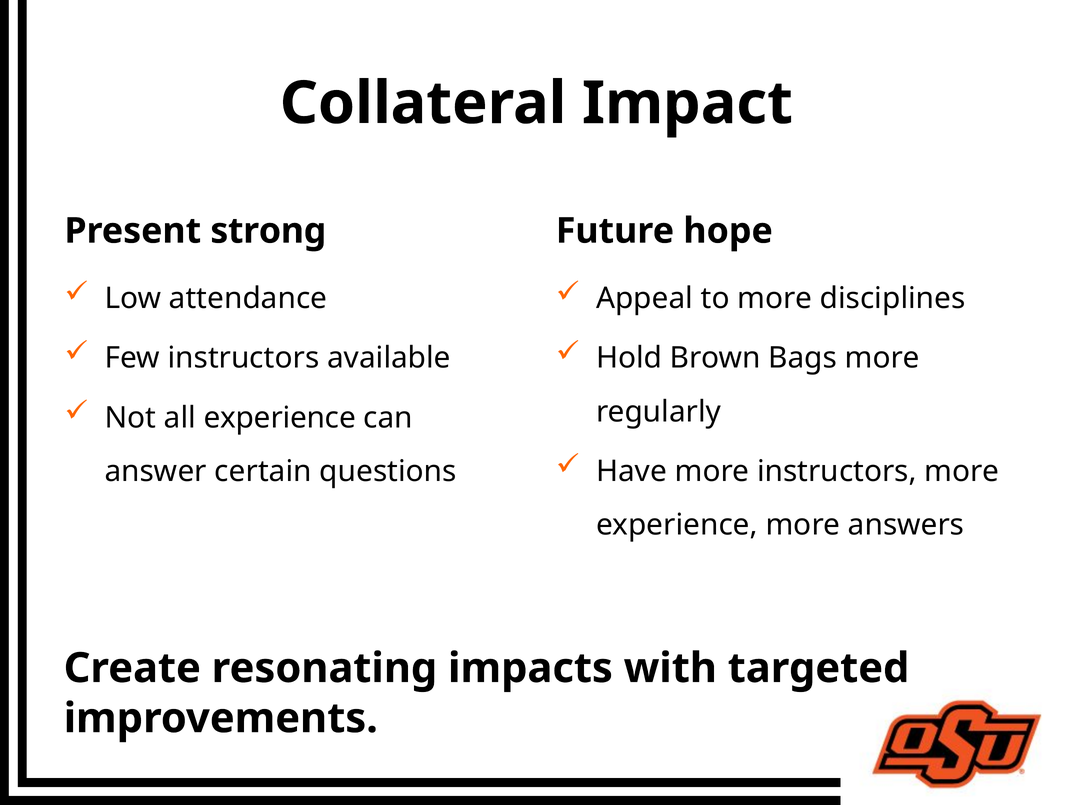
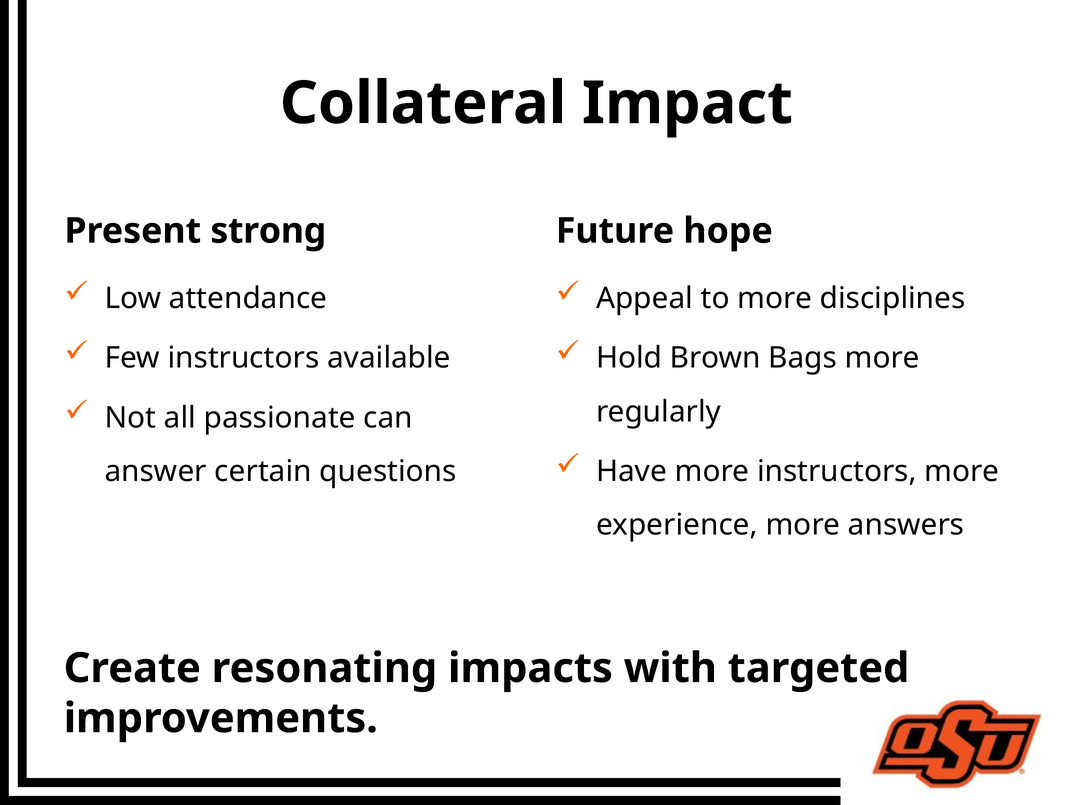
all experience: experience -> passionate (280, 418)
